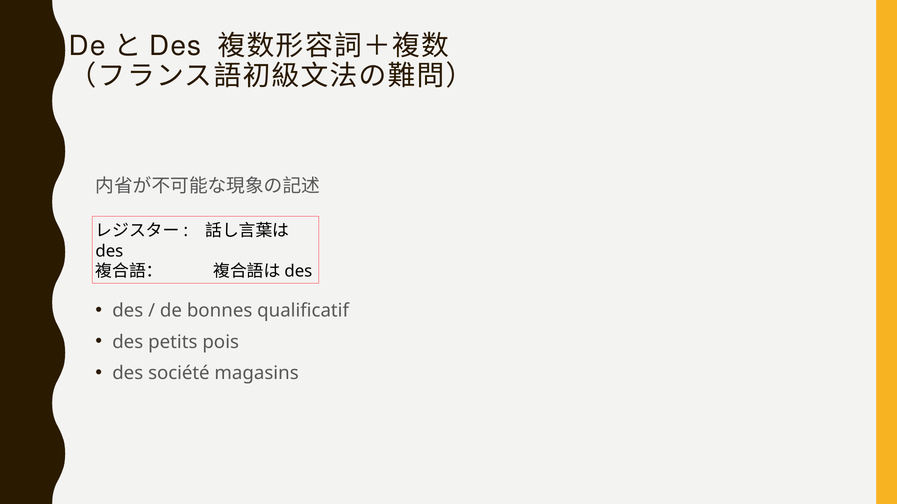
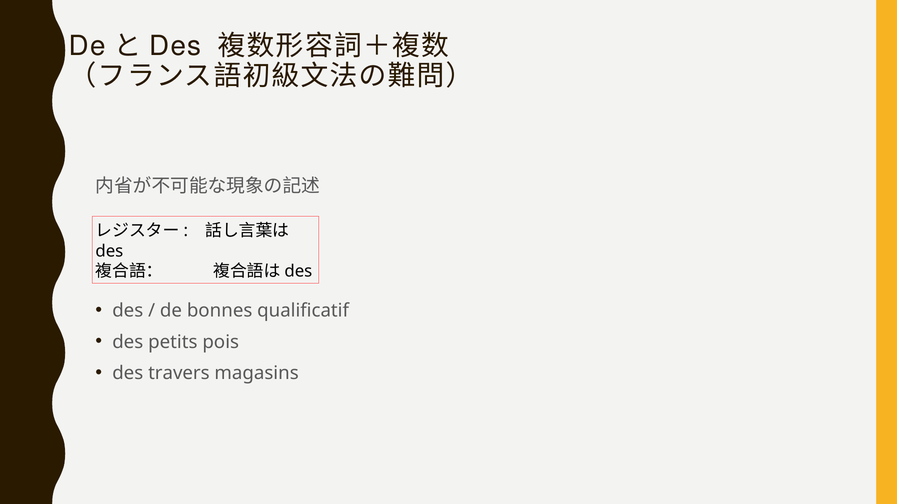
société: société -> travers (179, 373)
